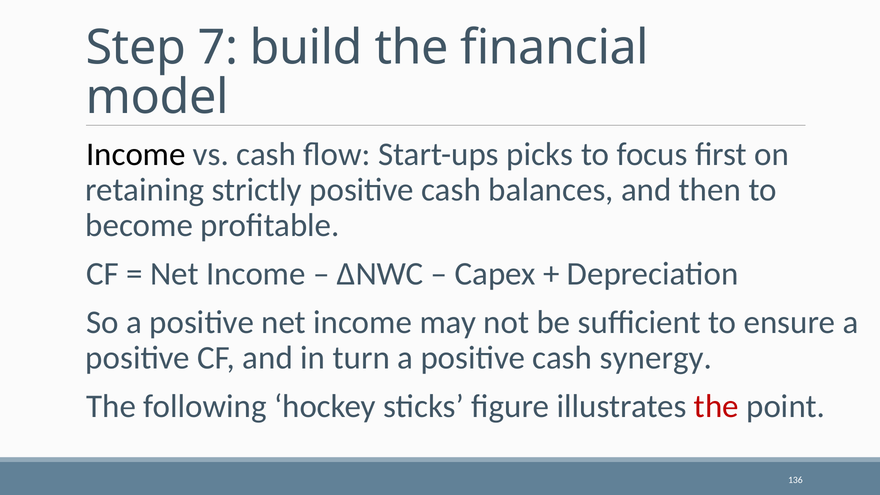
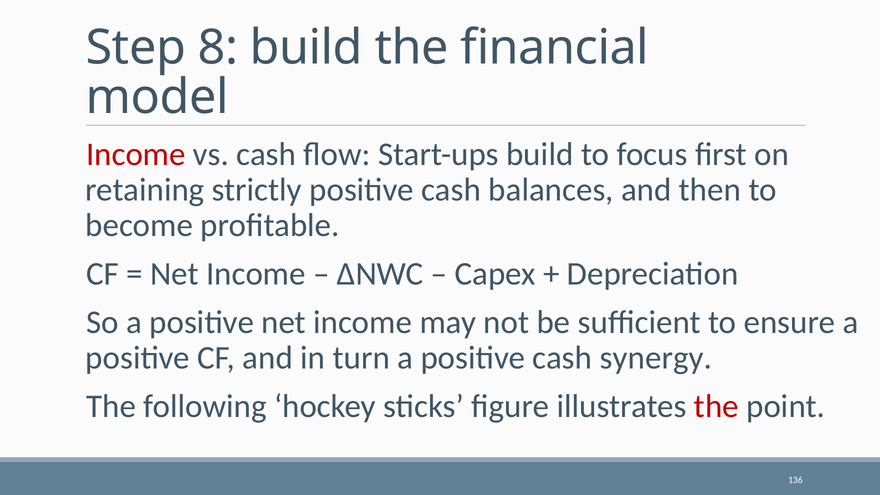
7: 7 -> 8 (218, 48)
Income colour: black -> red (136, 154)
Start-ups picks: picks -> build (540, 154)
